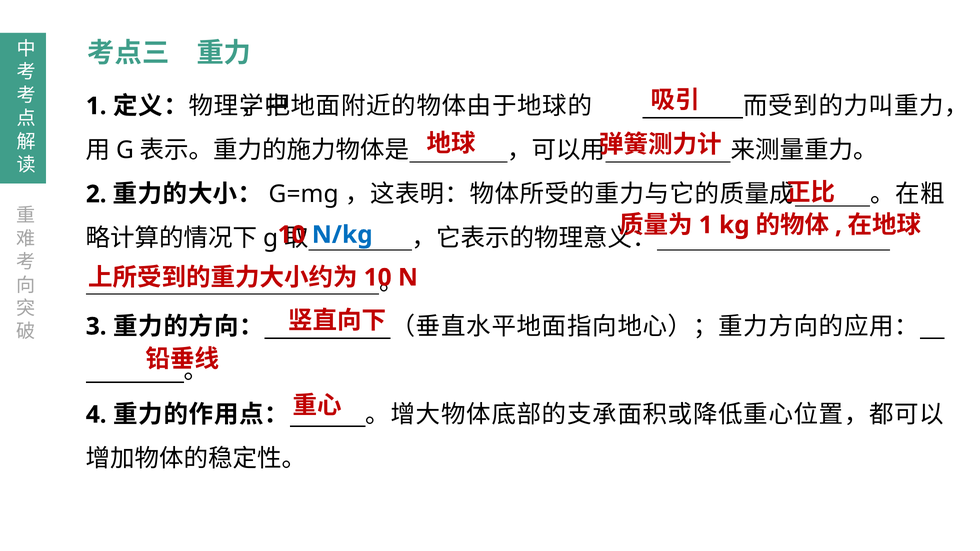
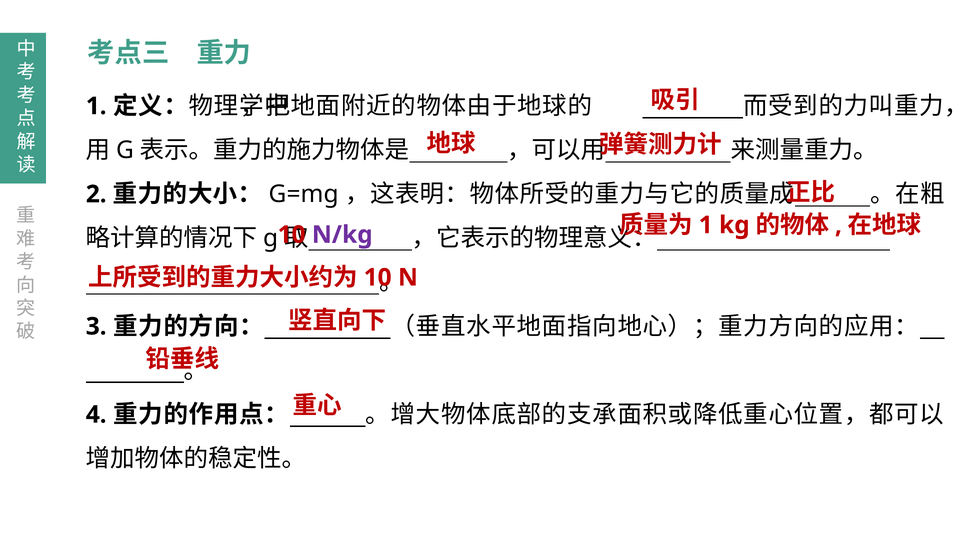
N/kg colour: blue -> purple (342, 235)
